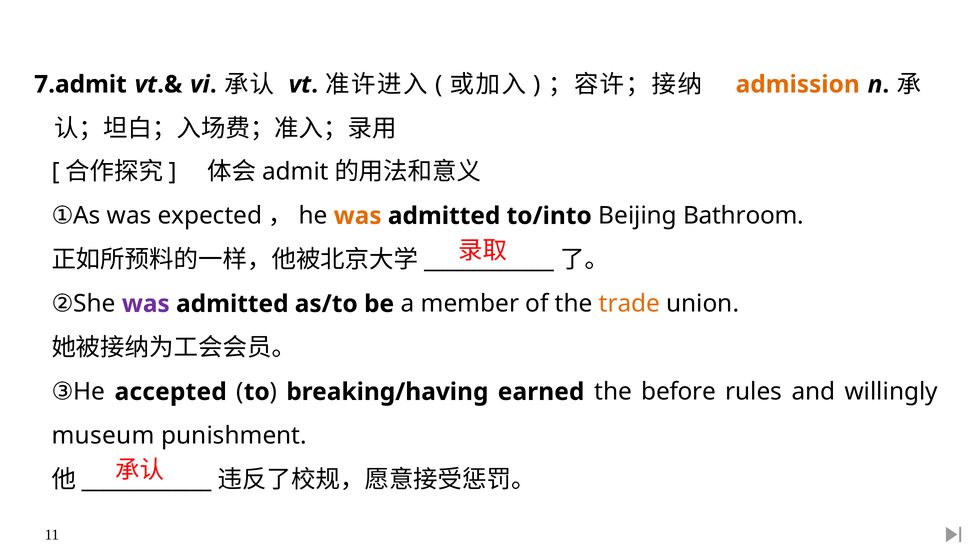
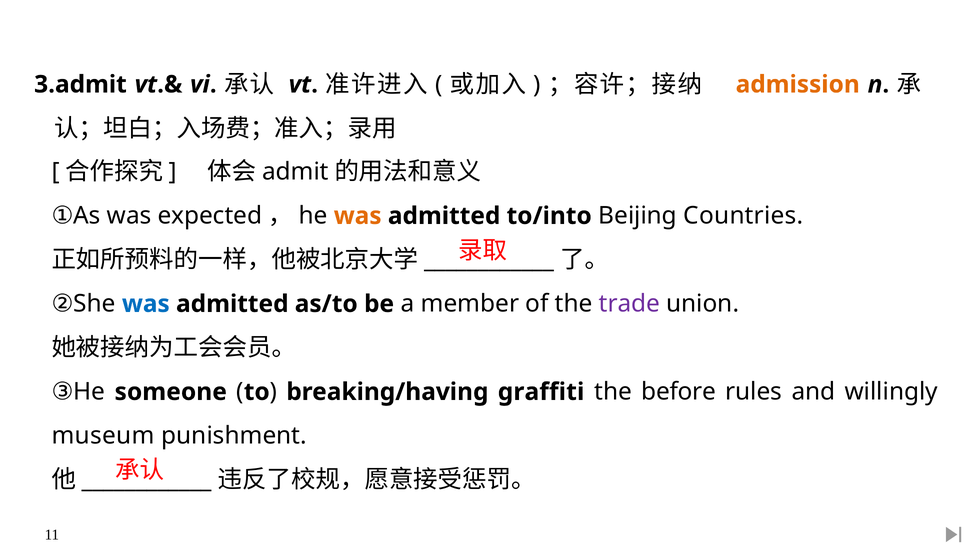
7.admit: 7.admit -> 3.admit (80, 84)
Bathroom: Bathroom -> Countries (743, 216)
was colour: purple -> blue (146, 304)
trade colour: orange -> purple (630, 304)
accepted: accepted -> someone (171, 392)
earned: earned -> graffiti (541, 392)
